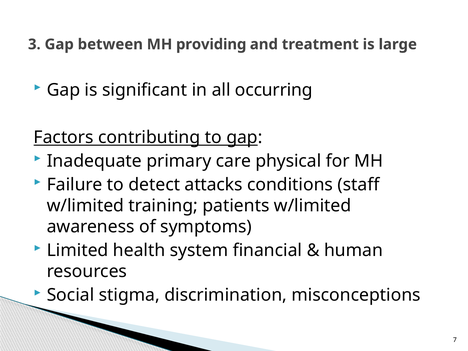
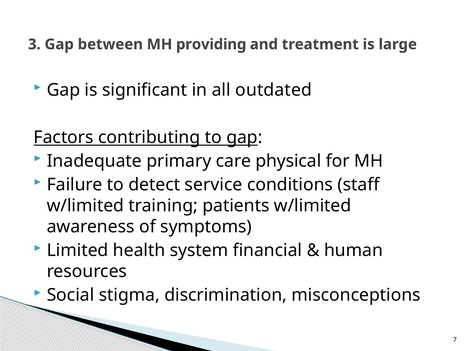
occurring: occurring -> outdated (274, 90)
attacks: attacks -> service (214, 185)
